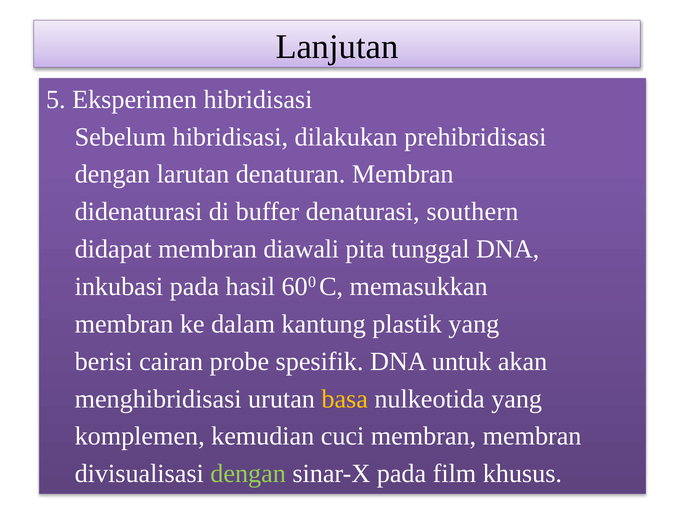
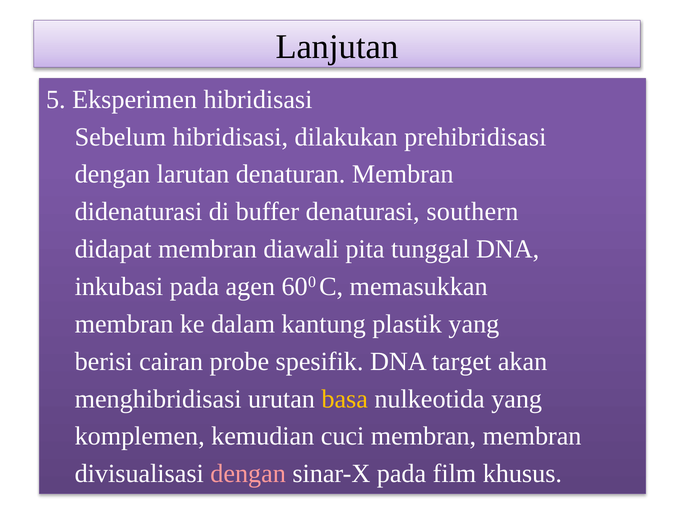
hasil: hasil -> agen (250, 287)
untuk: untuk -> target (462, 362)
dengan colour: light green -> pink (248, 474)
